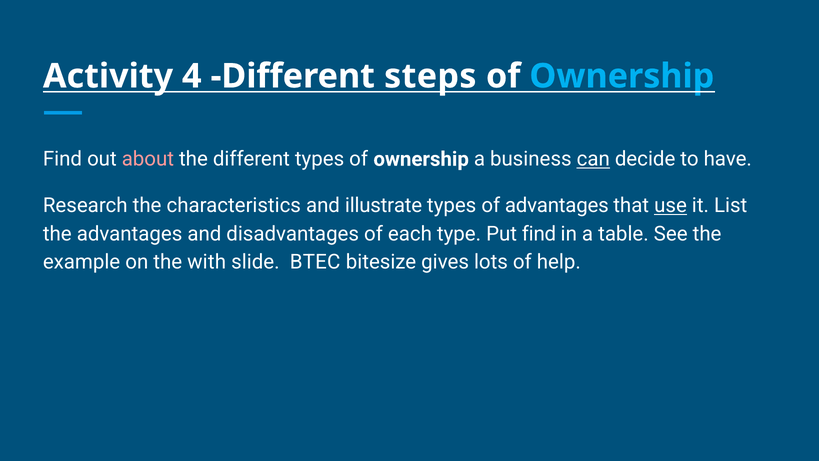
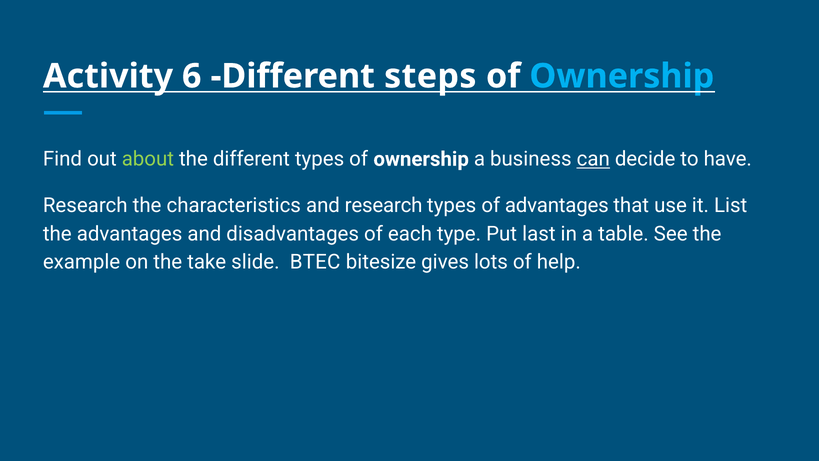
4: 4 -> 6 (192, 76)
about colour: pink -> light green (148, 159)
and illustrate: illustrate -> research (384, 205)
use underline: present -> none (671, 205)
Put find: find -> last (539, 234)
with: with -> take (207, 262)
